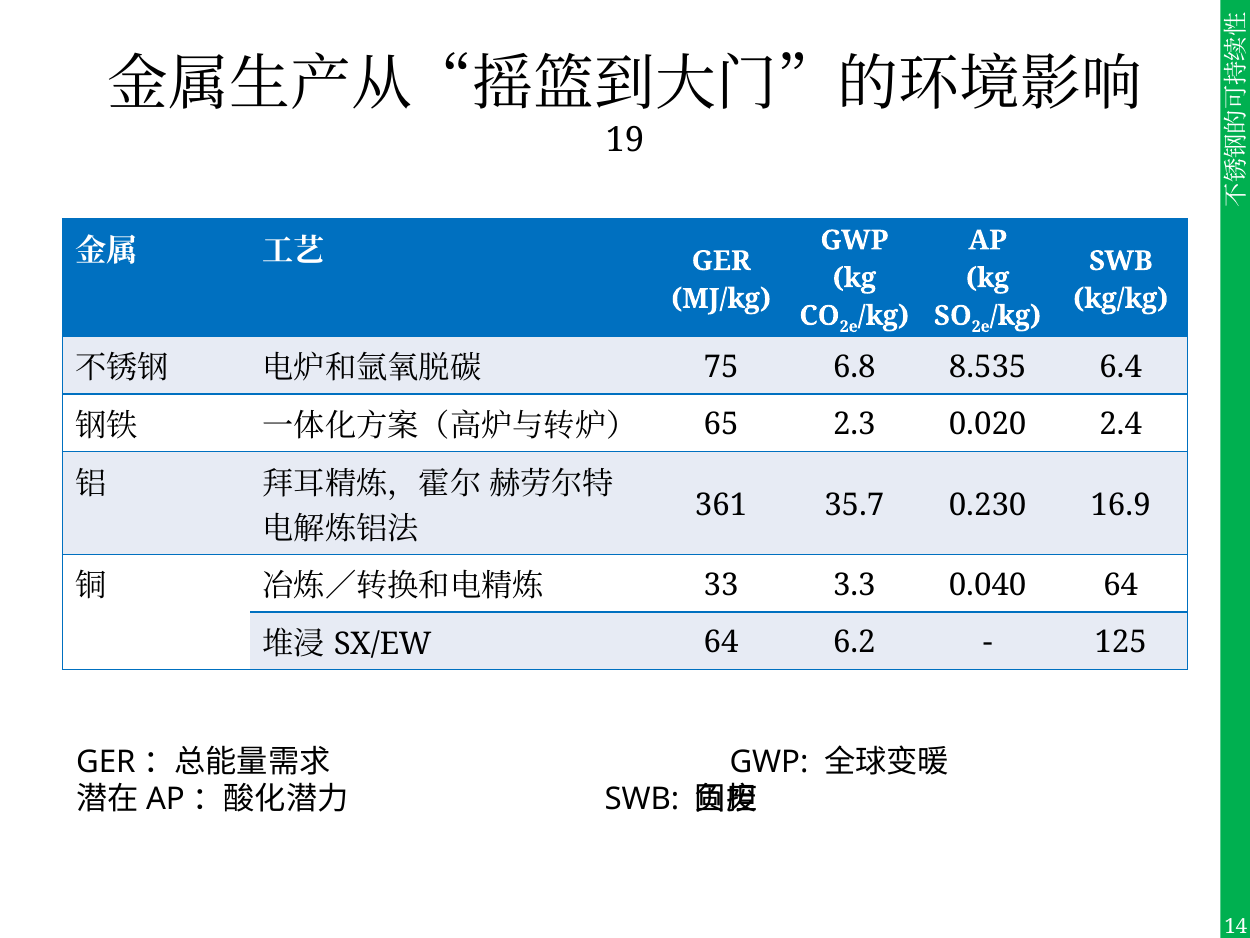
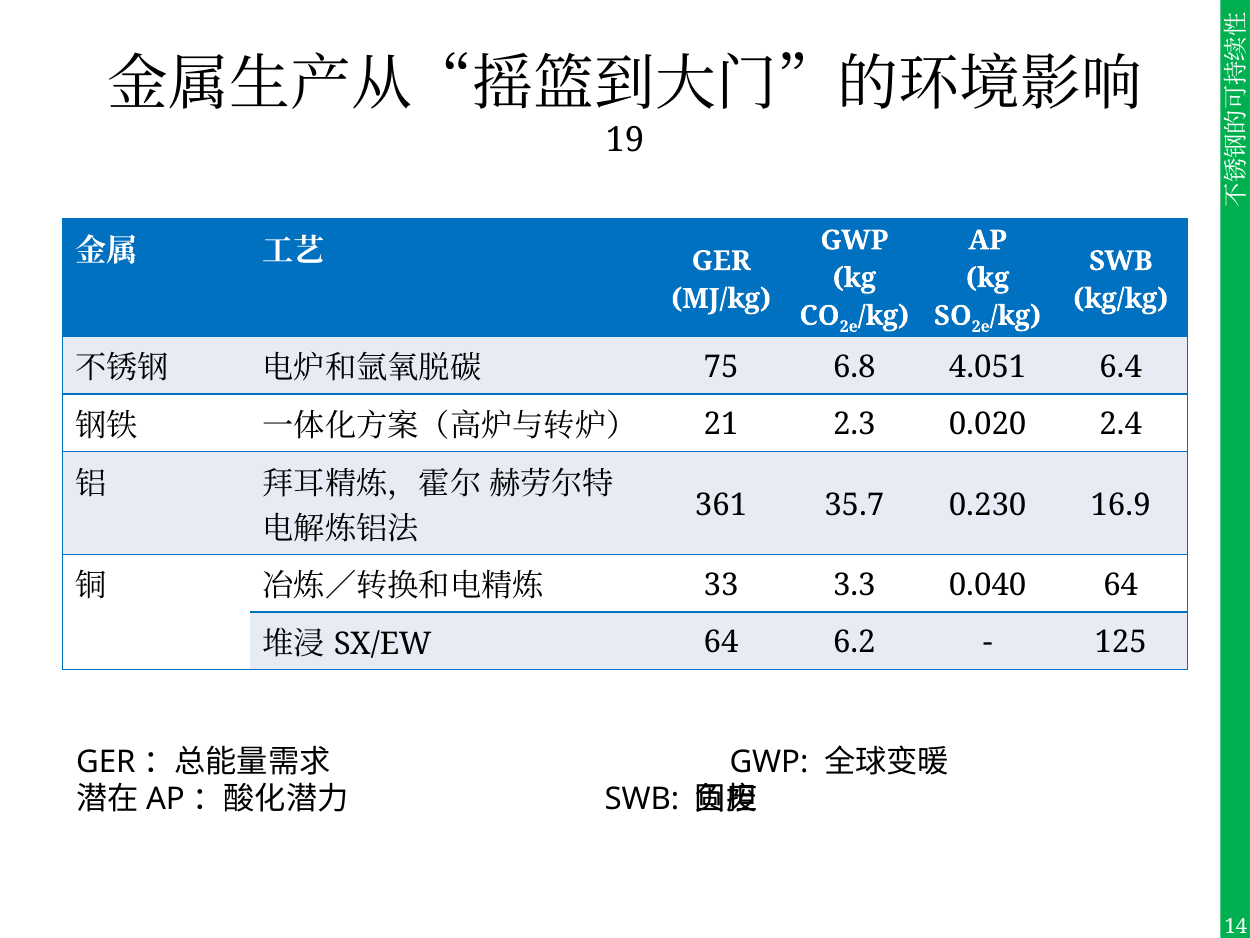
8.535: 8.535 -> 4.051 (988, 367)
65: 65 -> 21 (721, 424)
